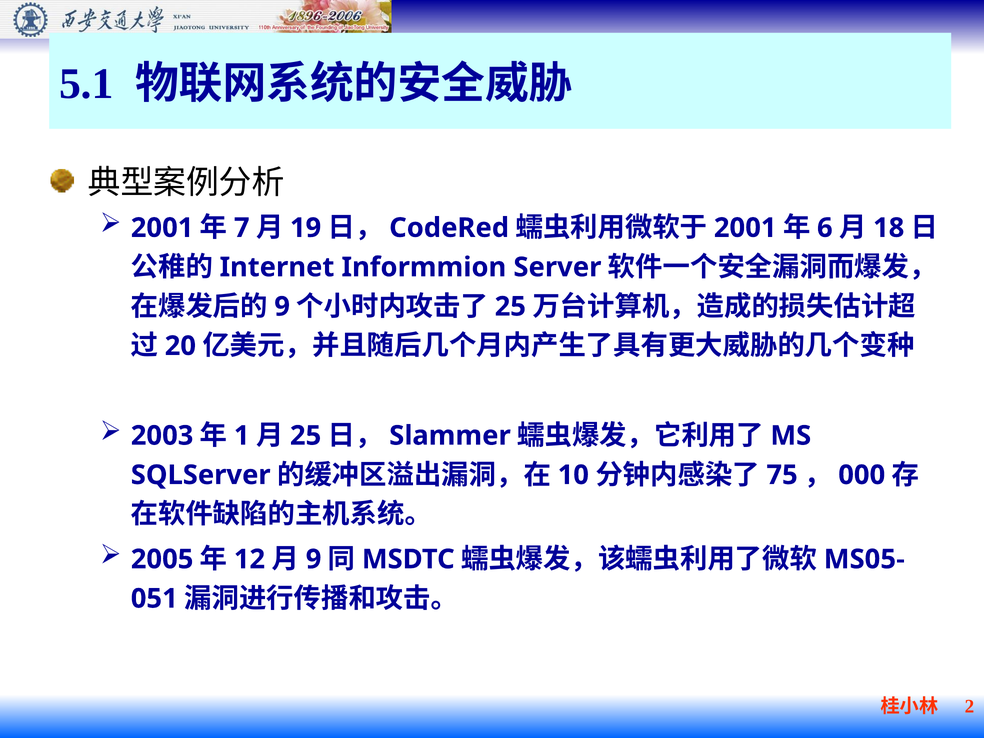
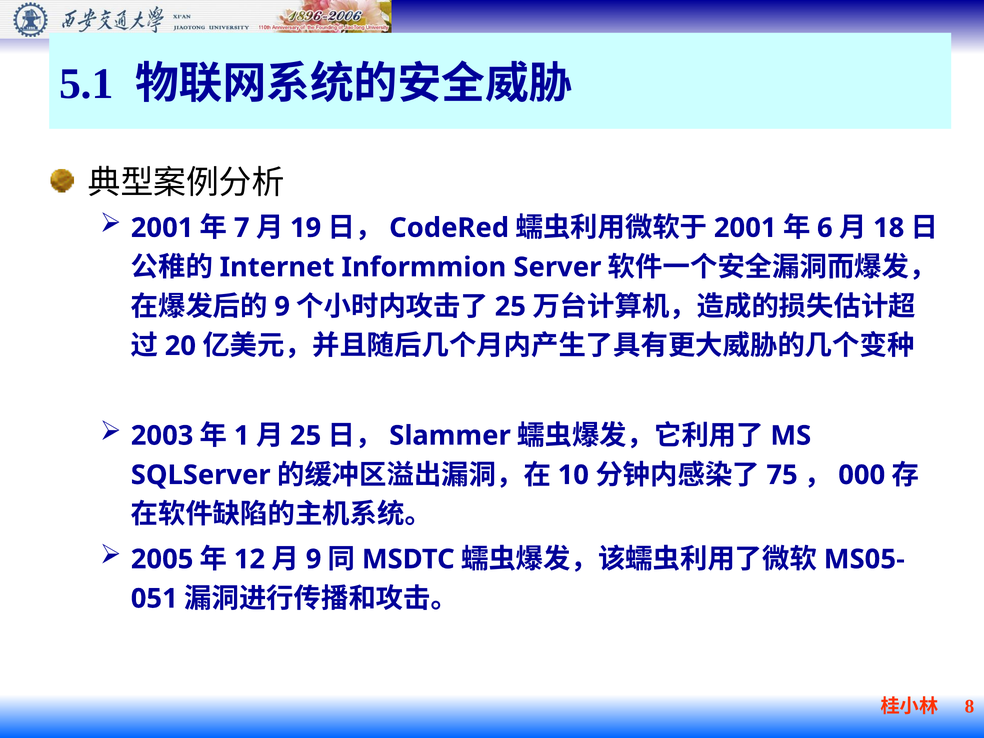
2: 2 -> 8 (969, 707)
